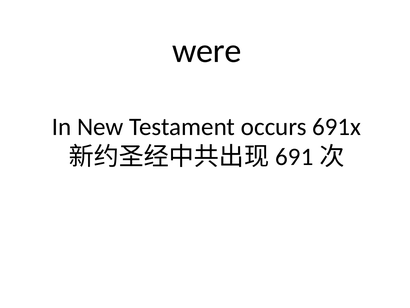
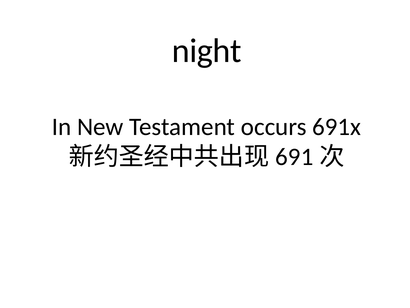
were: were -> night (207, 51)
